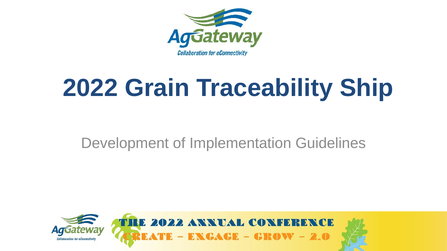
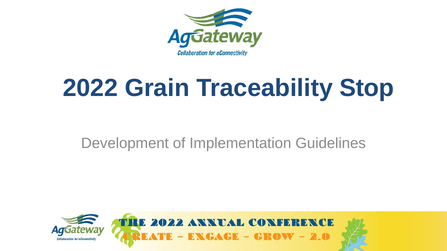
Ship: Ship -> Stop (367, 88)
